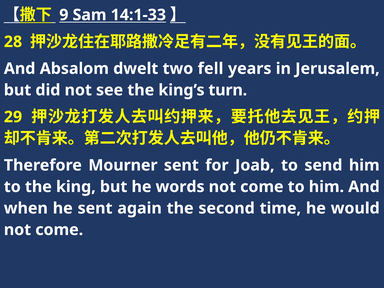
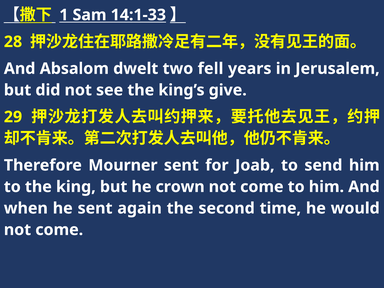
9: 9 -> 1 (64, 15)
turn: turn -> give (228, 90)
words: words -> crown (180, 187)
